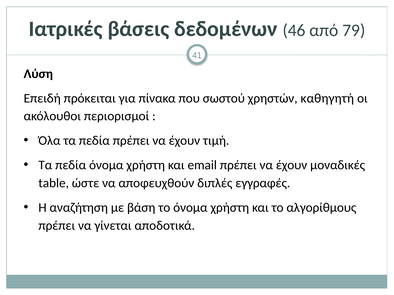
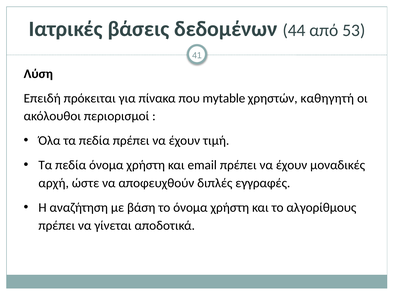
46: 46 -> 44 (294, 30)
79: 79 -> 53 (354, 30)
σωστού: σωστού -> mytable (224, 98)
table: table -> αρχή (54, 183)
